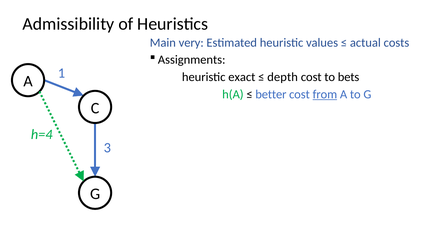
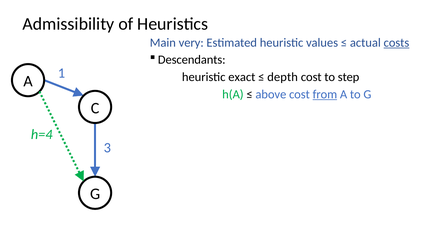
costs underline: none -> present (396, 43)
Assignments: Assignments -> Descendants (192, 60)
bets: bets -> step (349, 77)
better: better -> above (271, 94)
